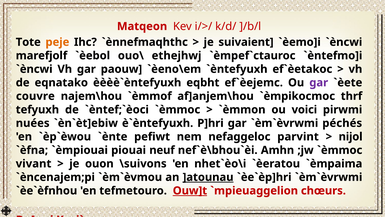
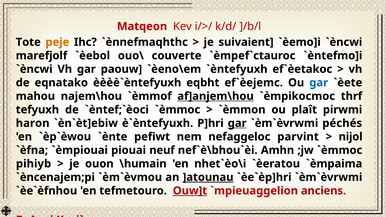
ethejhwj: ethejhwj -> couverte (177, 56)
gar colour: purple -> blue (319, 82)
couvre: couvre -> mahou (35, 96)
af]anjem\hou underline: none -> present (216, 96)
voici: voici -> plaît (304, 109)
nuées: nuées -> haron (33, 123)
gar underline: none -> present (237, 123)
vivant: vivant -> pihiyb (34, 163)
\suivons: \suivons -> \humain (143, 163)
chœurs: chœurs -> anciens (323, 190)
